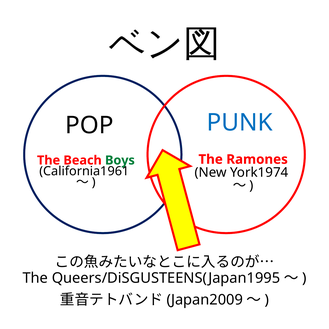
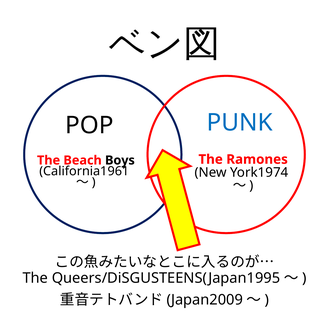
Boys colour: green -> black (120, 160)
